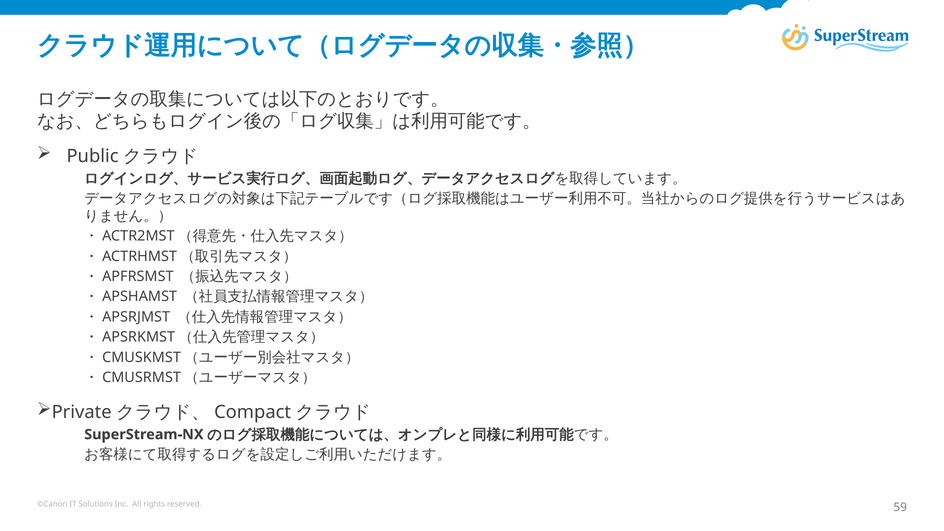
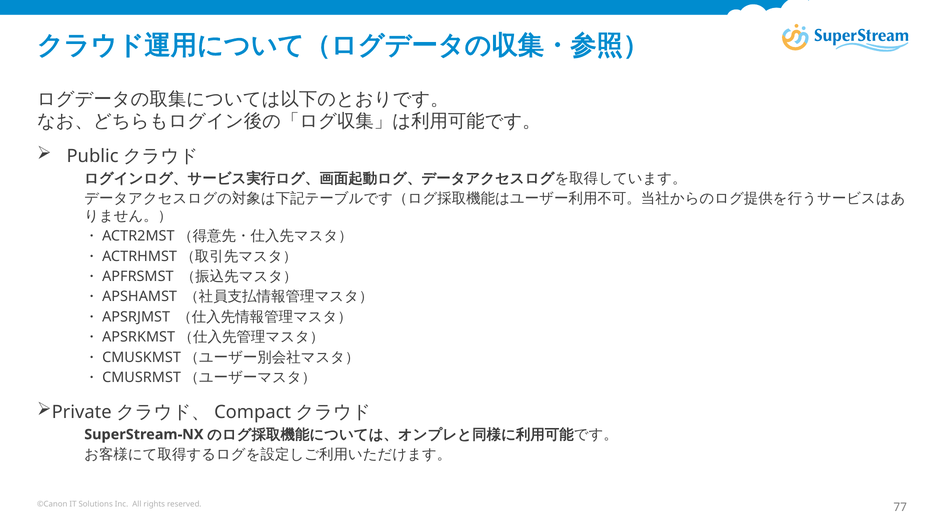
59: 59 -> 77 (900, 507)
